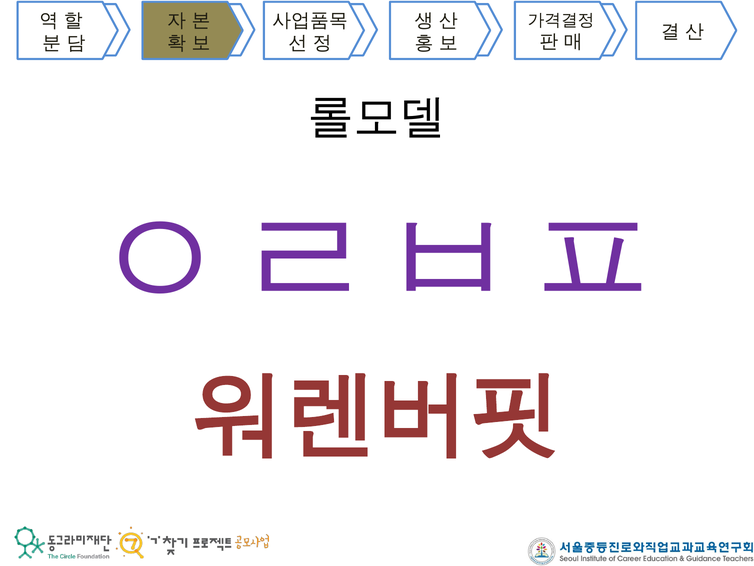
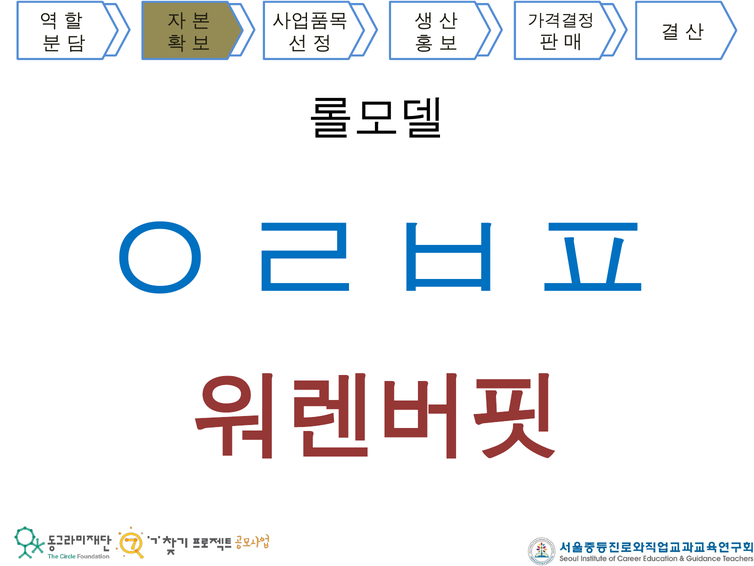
ㅇㄹㅂㅍ colour: purple -> blue (377, 261)
